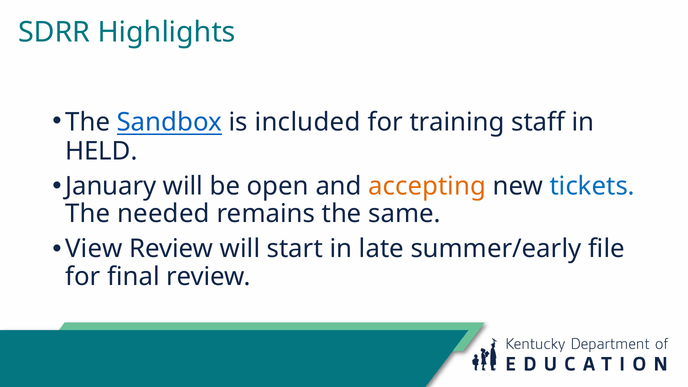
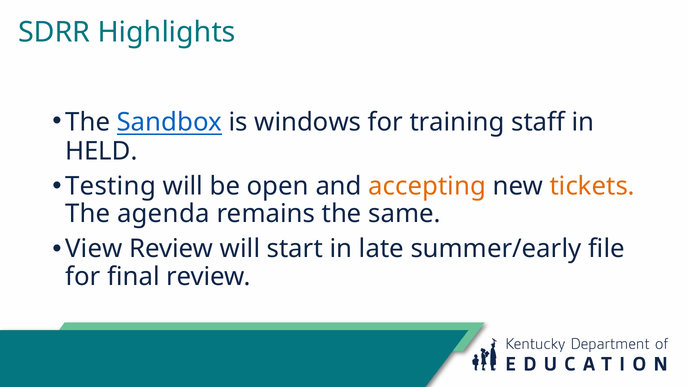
included: included -> windows (308, 122)
January: January -> Testing (111, 186)
tickets colour: blue -> orange (592, 186)
needed: needed -> agenda (163, 214)
